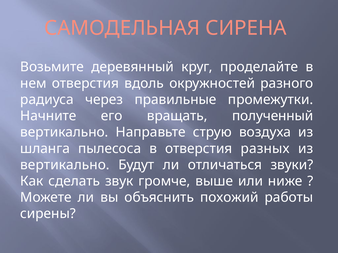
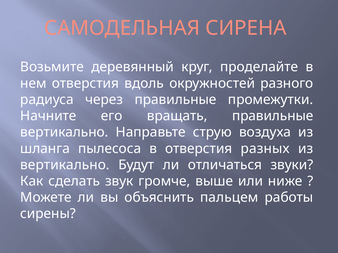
вращать полученный: полученный -> правильные (273, 116)
похожий: похожий -> пальцем (229, 198)
